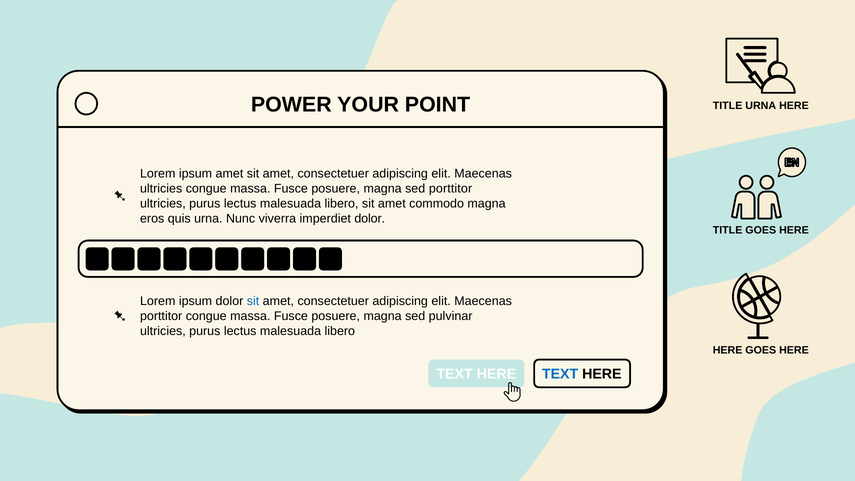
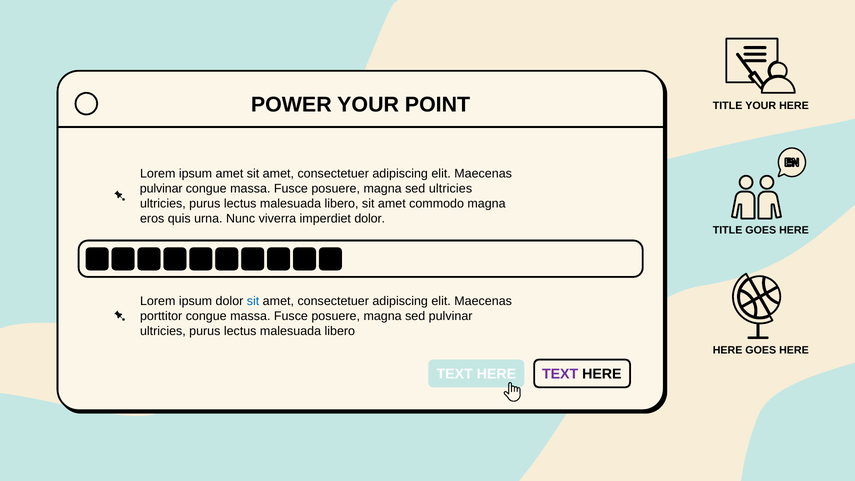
TITLE URNA: URNA -> YOUR (761, 106)
ultricies: ultricies -> pulvinar (161, 189)
sed porttitor: porttitor -> ultricies (451, 189)
TEXT colour: blue -> purple (560, 374)
